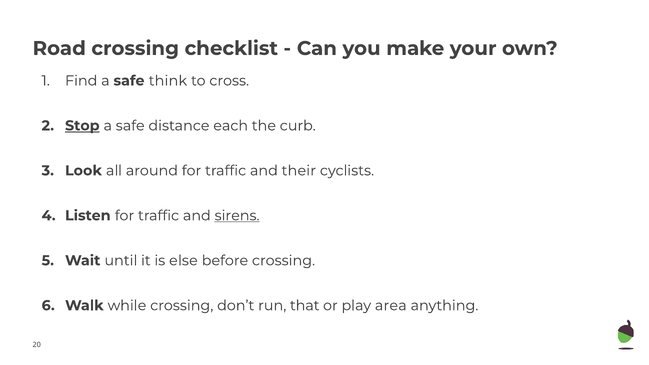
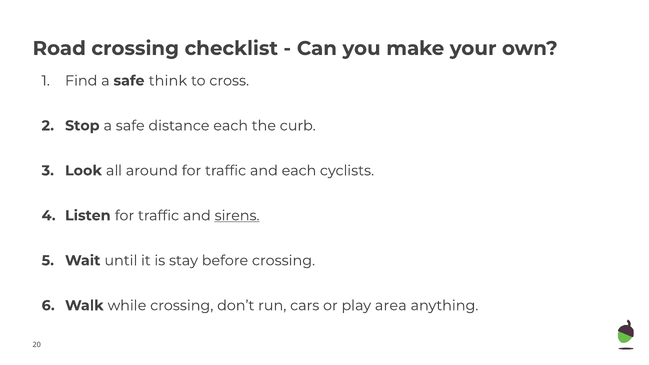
Stop underline: present -> none (82, 126)
and their: their -> each (299, 171)
else: else -> stay (183, 261)
that: that -> cars (305, 306)
